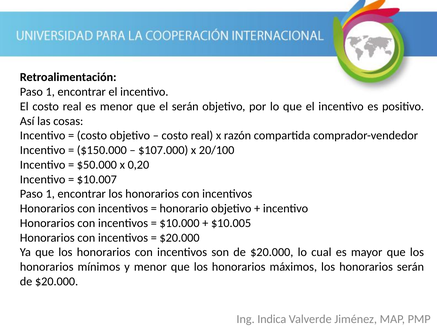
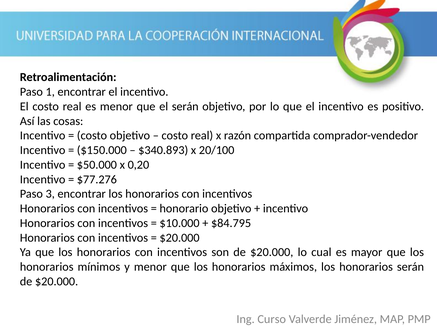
$107.000: $107.000 -> $340.893 (163, 150)
$10.007: $10.007 -> $77.276 (97, 179)
1: 1 -> 3 (50, 194)
$10.005: $10.005 -> $84.795 (231, 223)
Indica: Indica -> Curso (272, 319)
